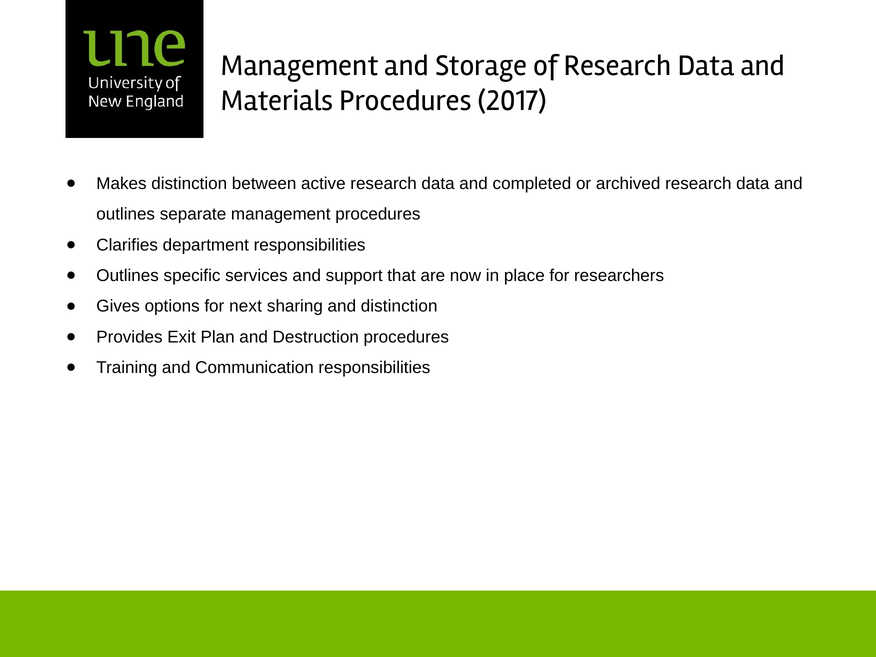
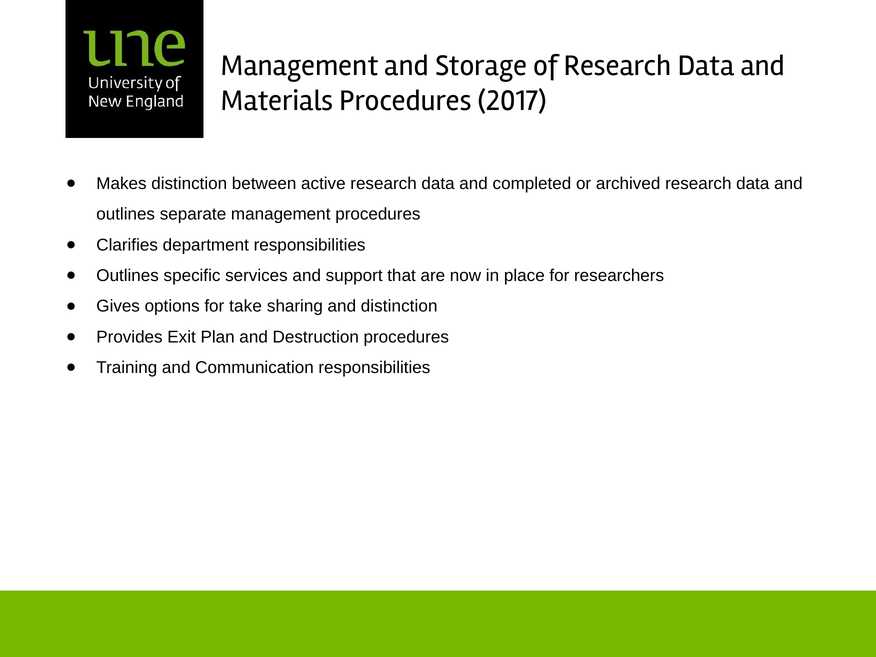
next: next -> take (246, 306)
